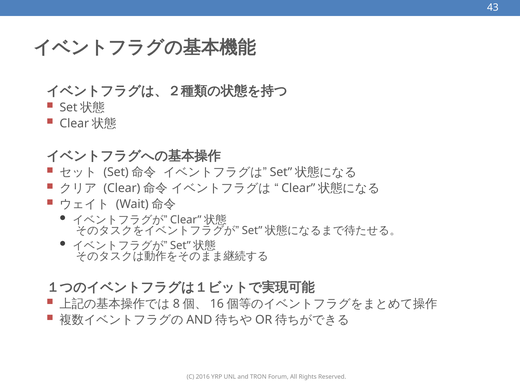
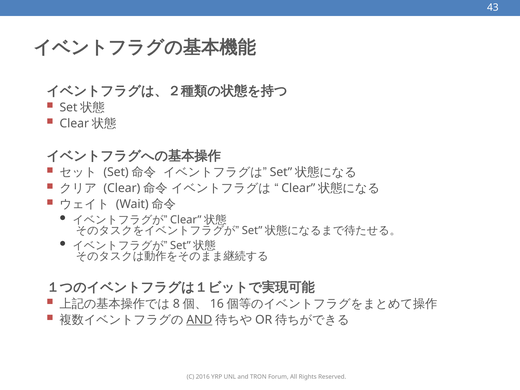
AND underline: none -> present (199, 320)
